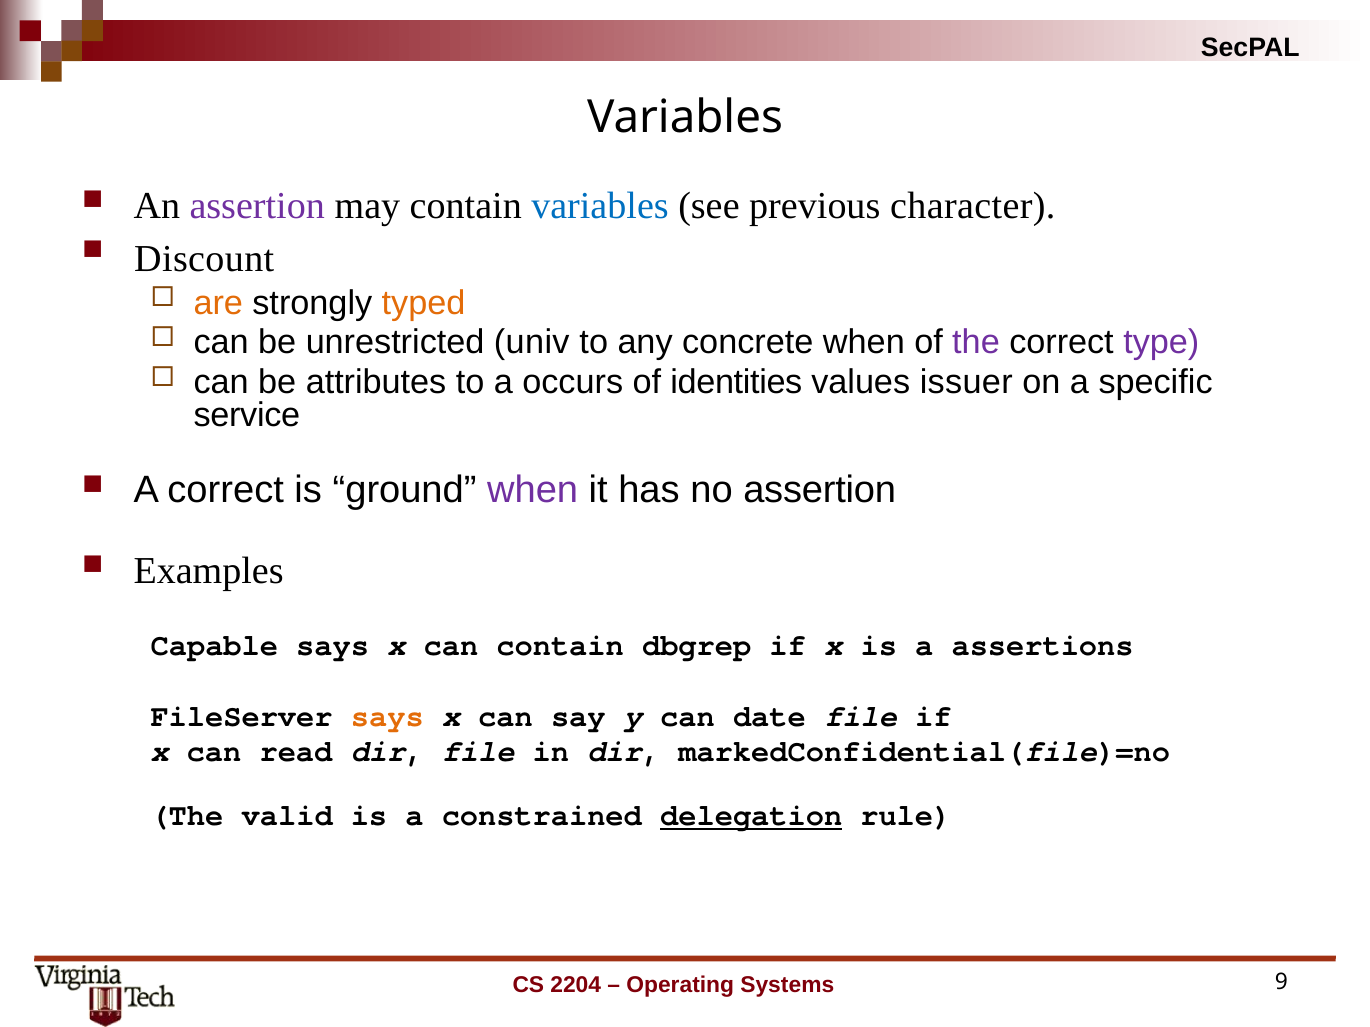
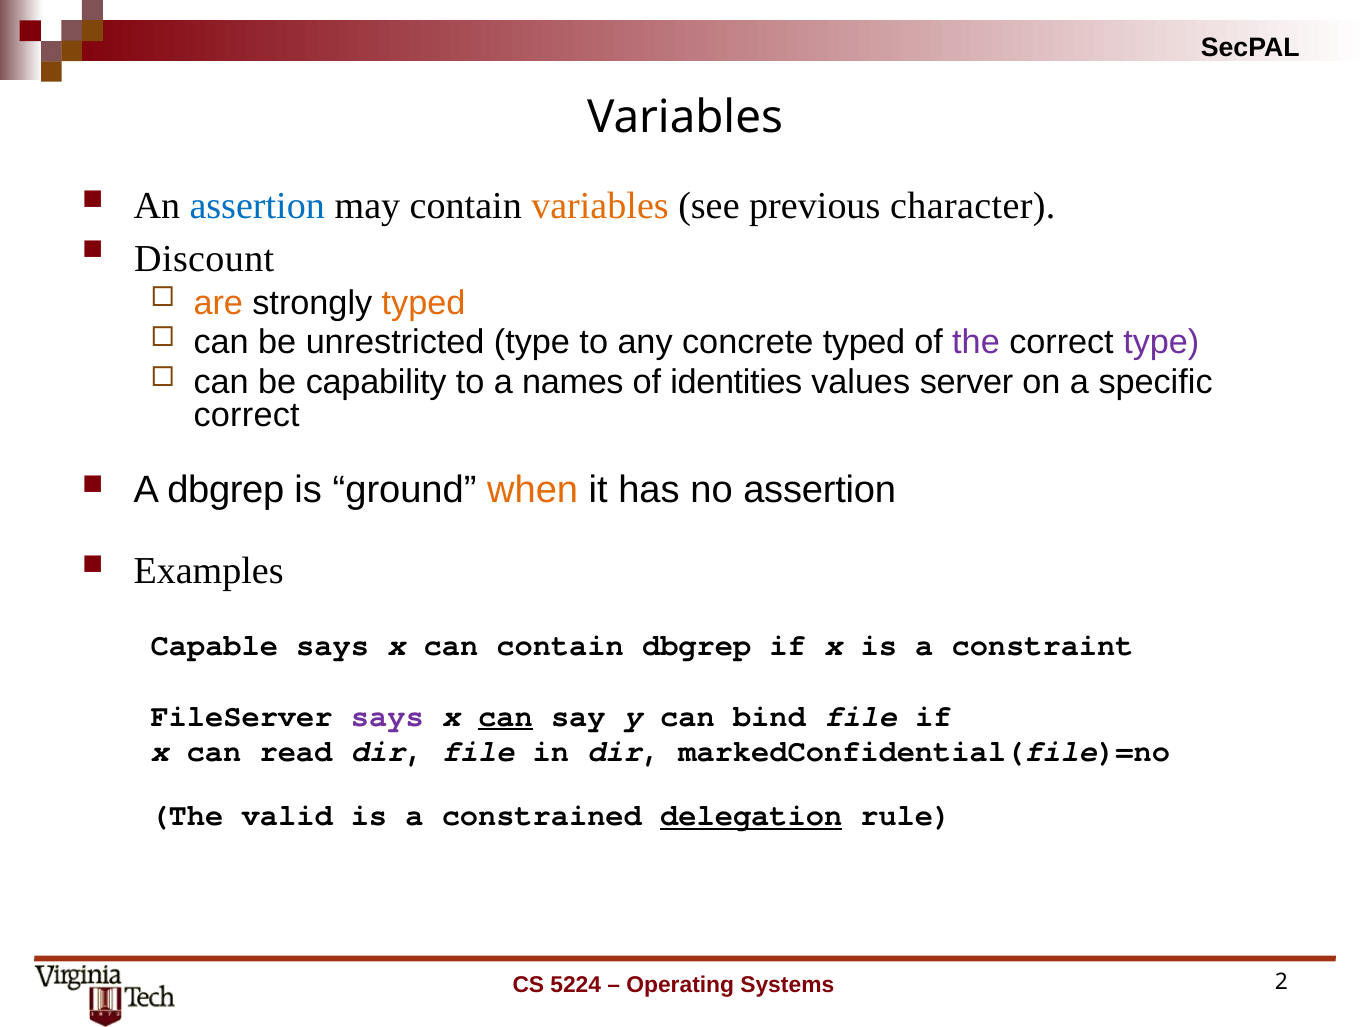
assertion colour: purple -> blue (257, 206)
variables colour: blue -> orange (600, 206)
unrestricted univ: univ -> type (532, 343)
concrete when: when -> typed (864, 343)
attributes: attributes -> capability (376, 383)
occurs: occurs -> names (573, 383)
issuer: issuer -> server (967, 383)
service: service -> correct (247, 416)
A correct: correct -> dbgrep (226, 491)
when colour: purple -> orange (533, 491)
assertions: assertions -> constraint (1043, 646)
says colour: orange -> purple (387, 716)
can underline: none -> present (505, 716)
date: date -> bind (769, 716)
2204: 2204 -> 5224 (576, 986)
9: 9 -> 2 (1281, 982)
